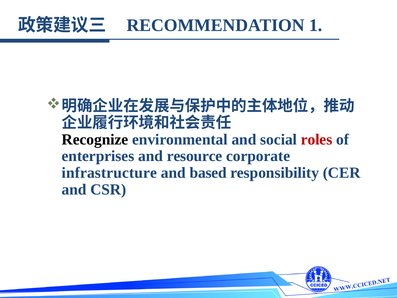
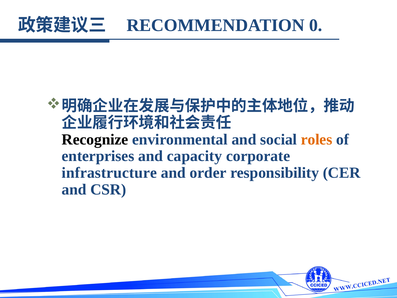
1: 1 -> 0 (316, 25)
roles colour: red -> orange (317, 139)
resource: resource -> capacity (194, 156)
based: based -> order (208, 173)
